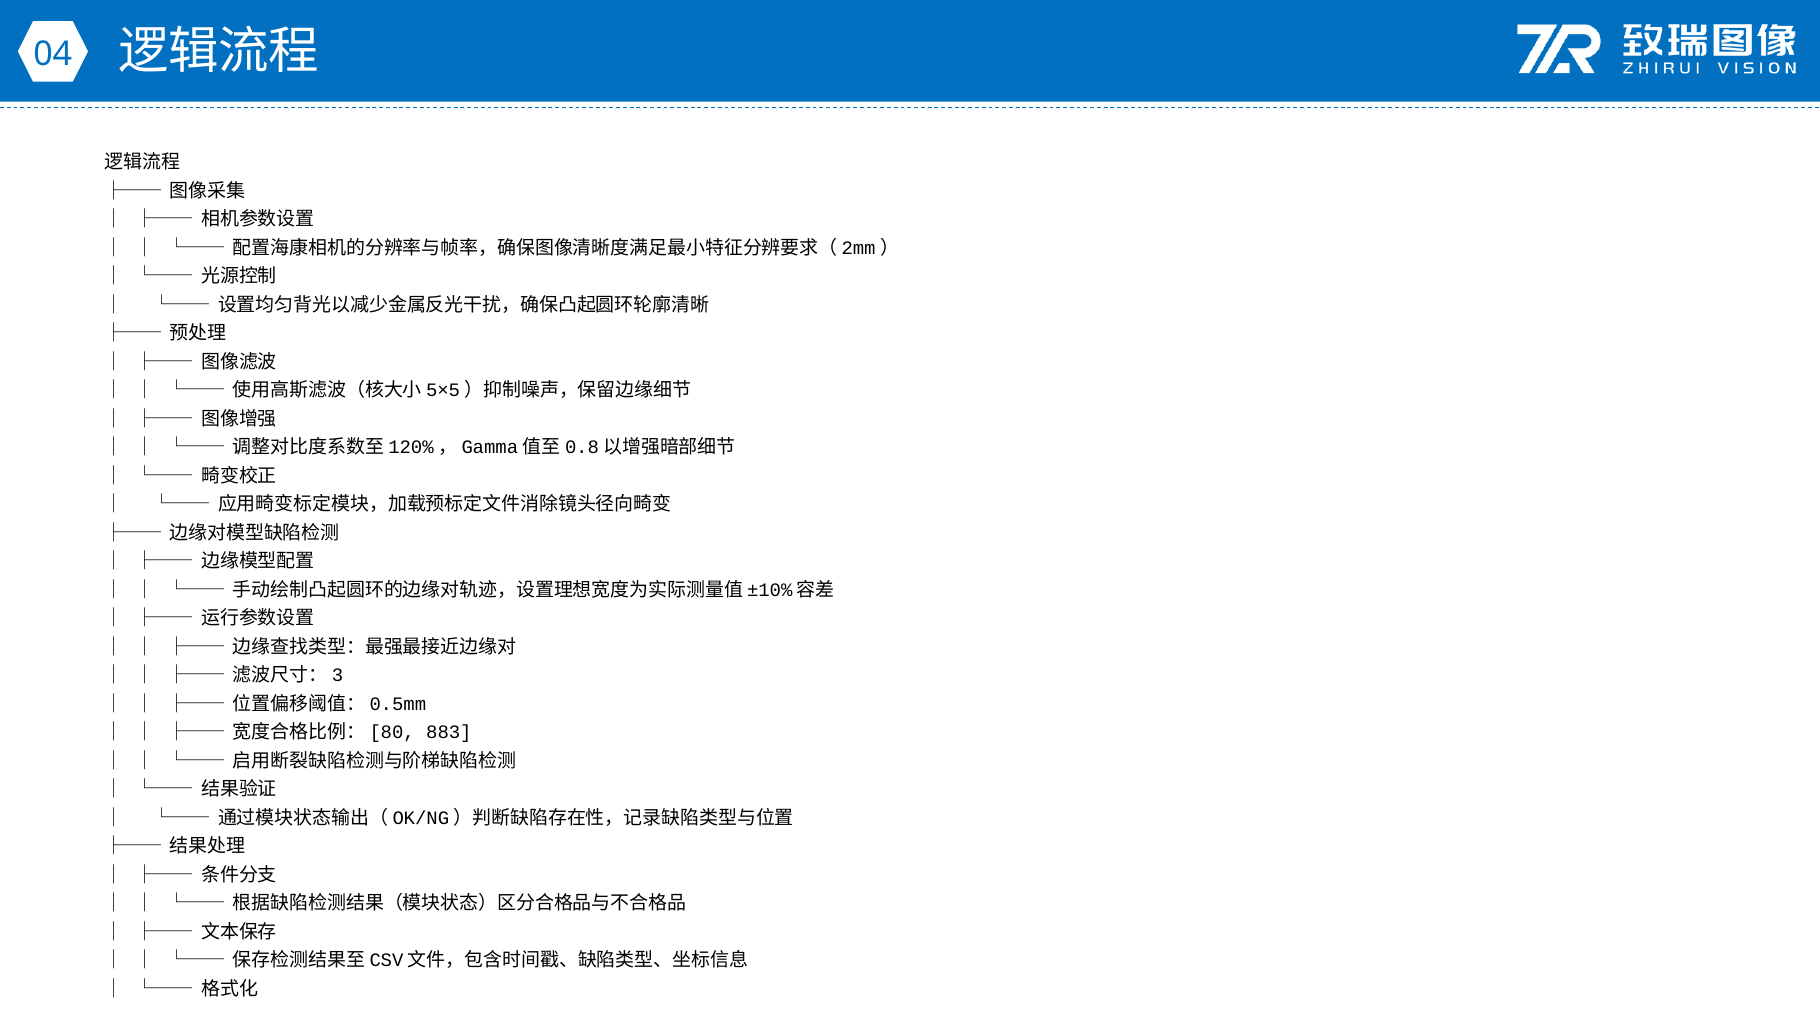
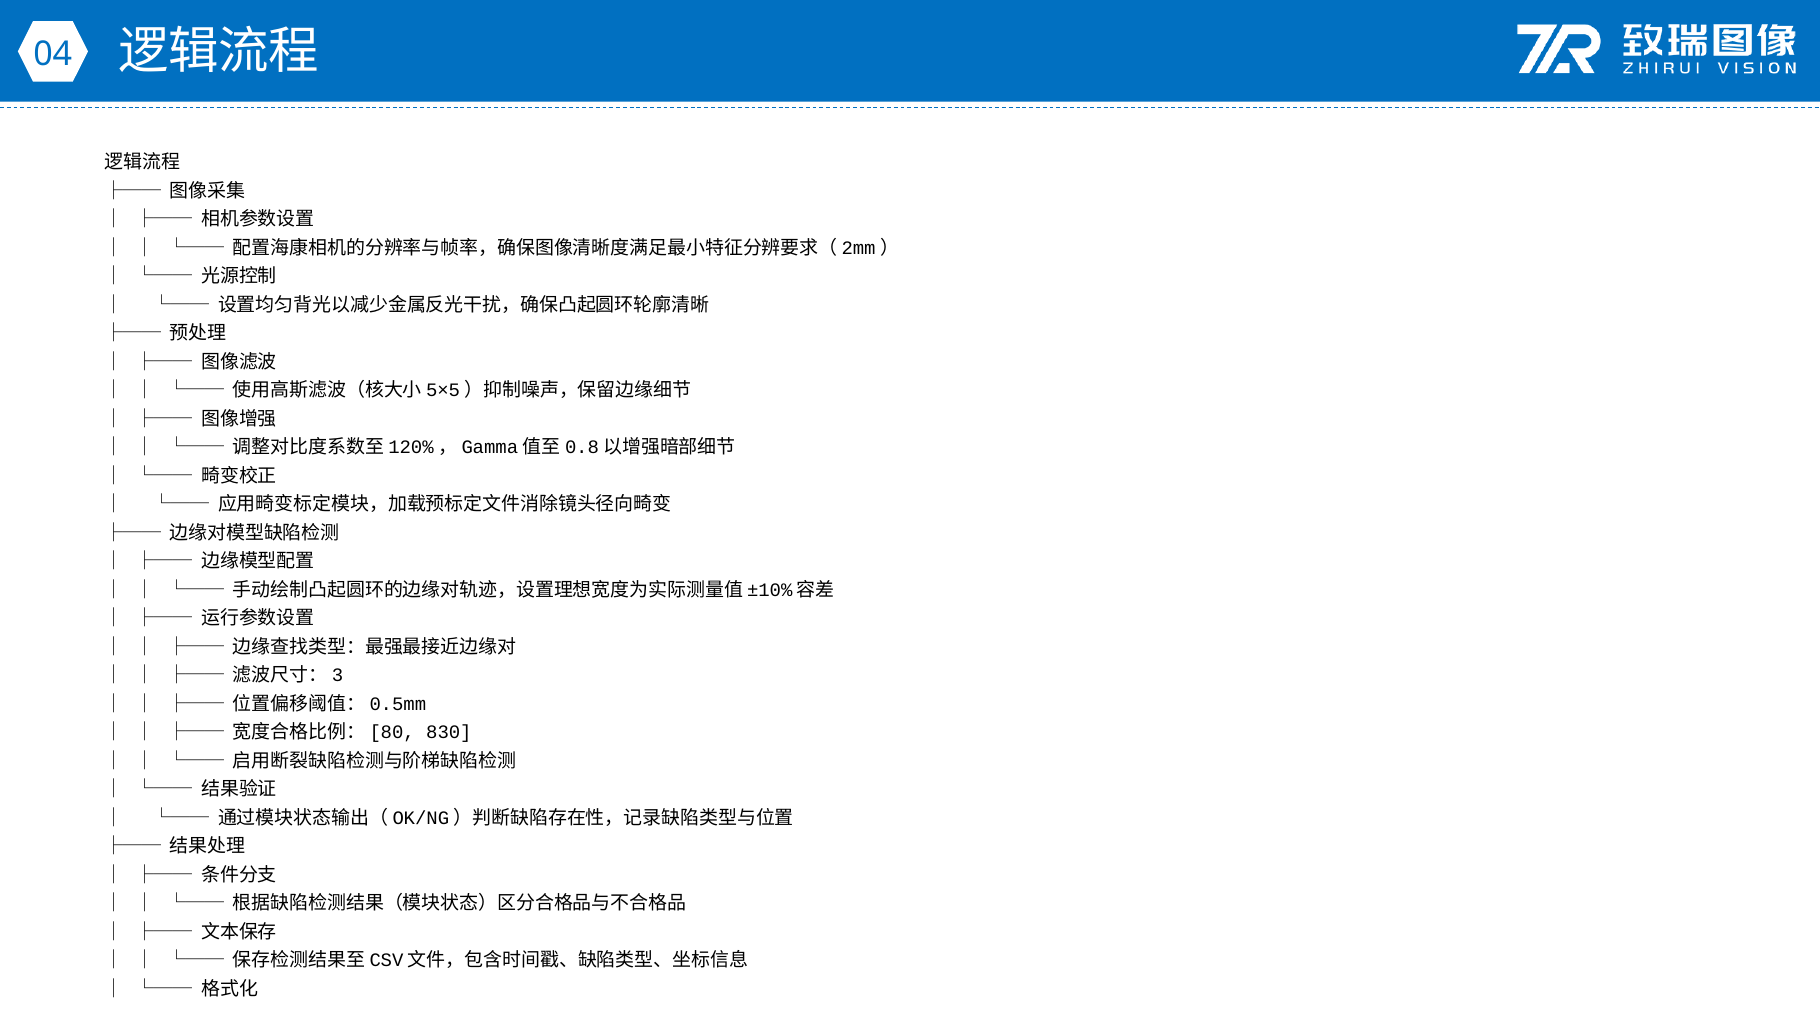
883: 883 -> 830 (449, 732)
